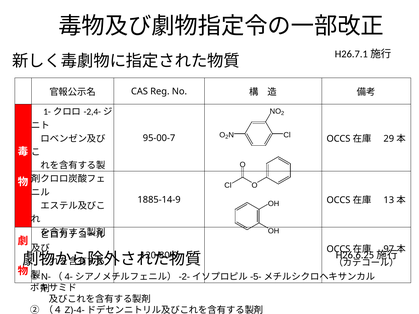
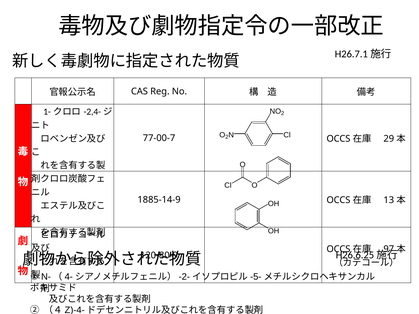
95-00-7: 95-00-7 -> 77-00-7 (159, 138)
